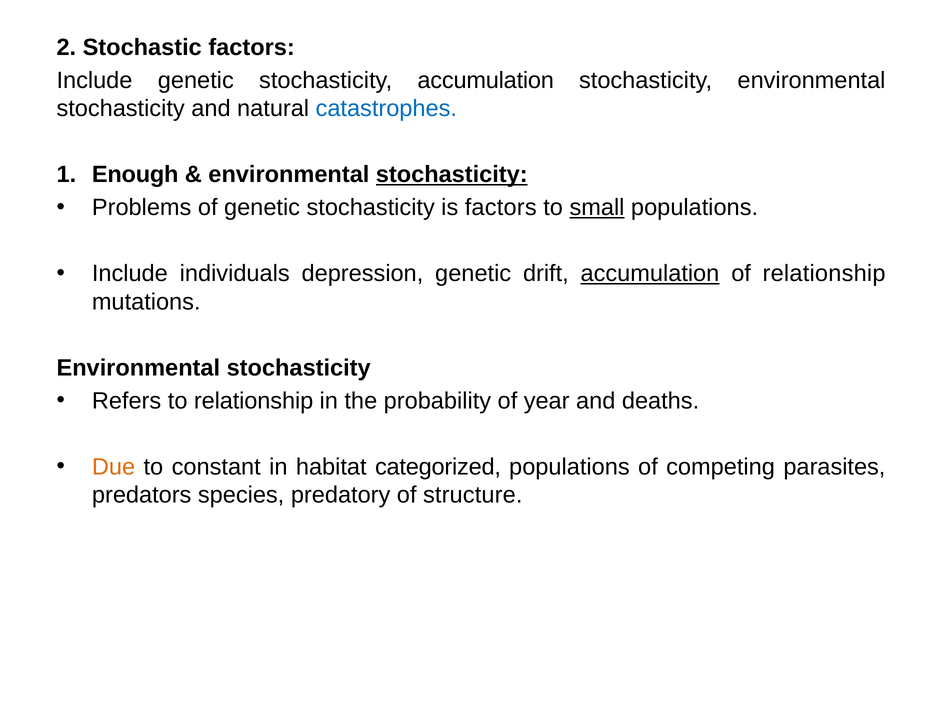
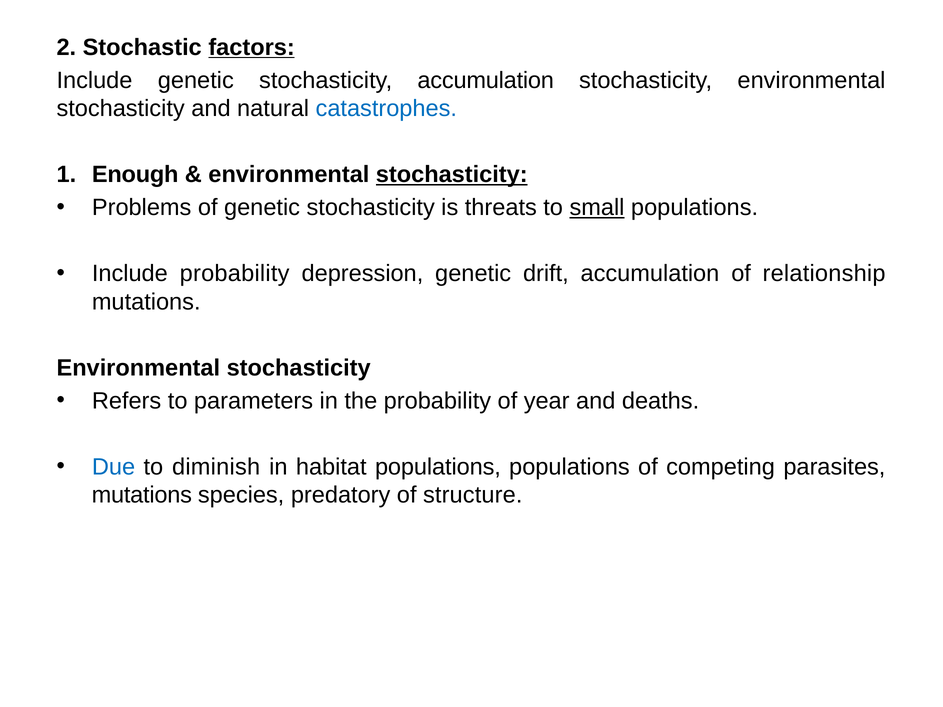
factors underline: none -> present (252, 47)
is factors: factors -> threats (501, 208)
Include individuals: individuals -> probability (235, 274)
accumulation underline: present -> none (650, 274)
to relationship: relationship -> parameters (254, 401)
Due colour: orange -> blue (114, 467)
constant: constant -> diminish (216, 467)
habitat categorized: categorized -> populations (438, 467)
predators: predators -> mutations (142, 495)
